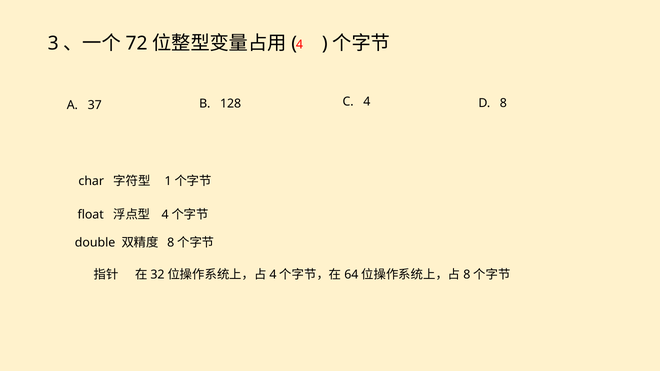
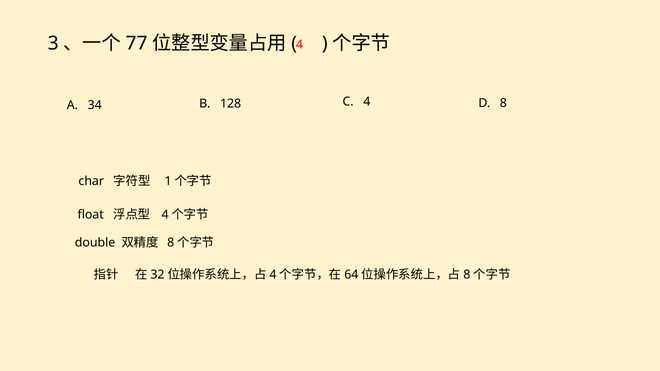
72: 72 -> 77 (137, 43)
37: 37 -> 34 (95, 105)
